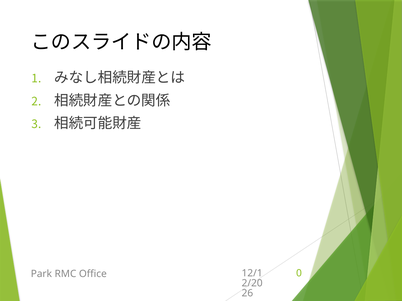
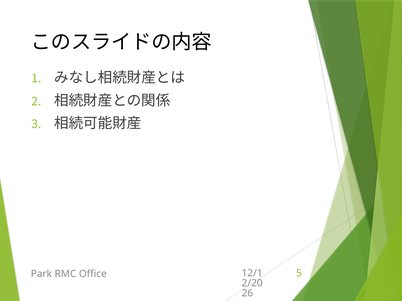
0: 0 -> 5 (299, 274)
